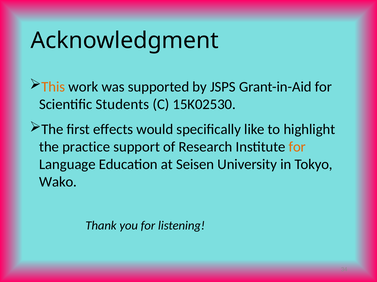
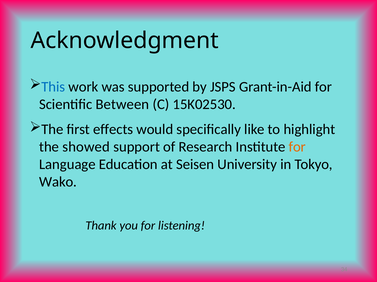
This colour: orange -> blue (53, 87)
Students: Students -> Between (122, 105)
practice: practice -> showed (86, 147)
